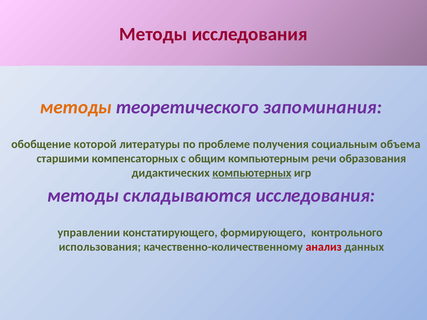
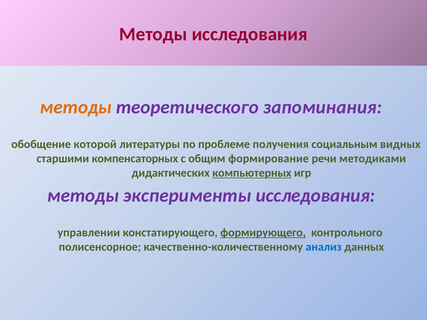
объема: объема -> видных (400, 144)
компьютерным: компьютерным -> формирование (269, 159)
образования: образования -> методиками (373, 159)
складываются: складываются -> эксперименты (187, 196)
формирующего underline: none -> present (263, 233)
использования: использования -> полисенсорное (100, 247)
анализ colour: red -> blue (324, 247)
